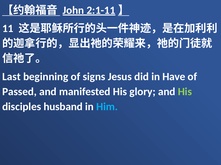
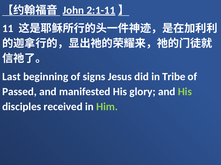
Have: Have -> Tribe (174, 77)
husband: husband -> received (63, 107)
Him colour: light blue -> light green (107, 107)
